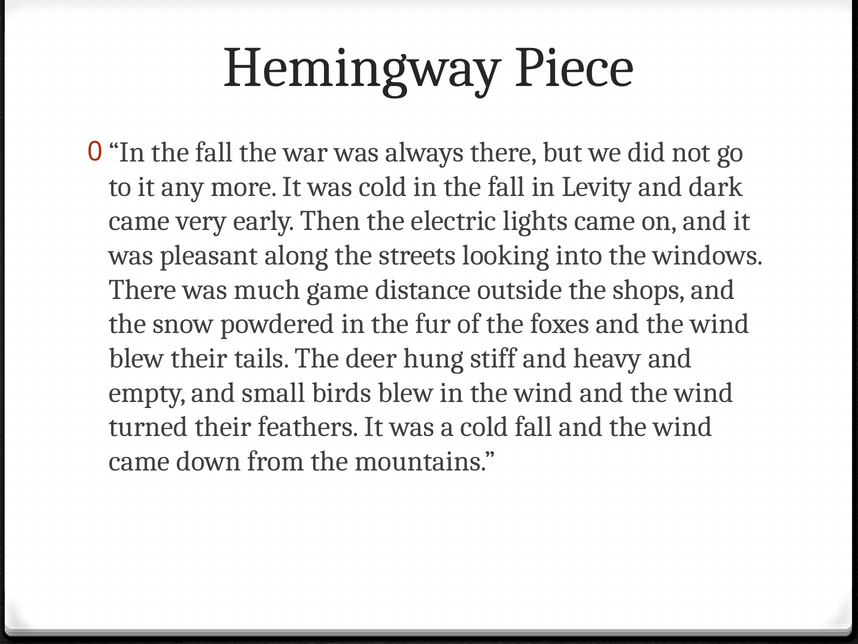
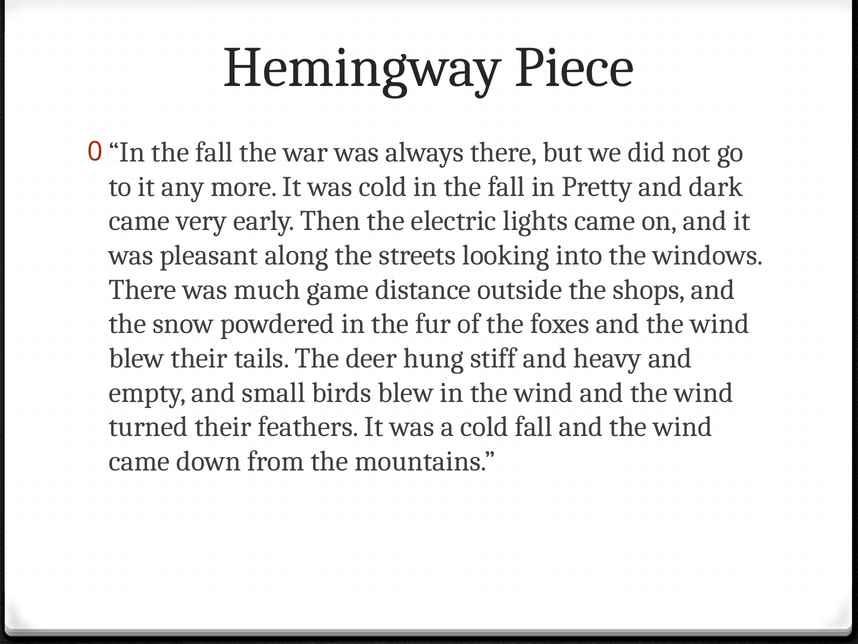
Levity: Levity -> Pretty (597, 186)
